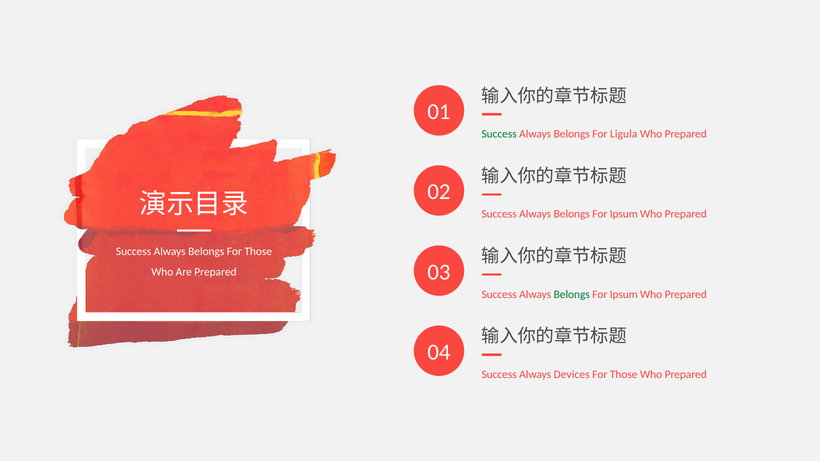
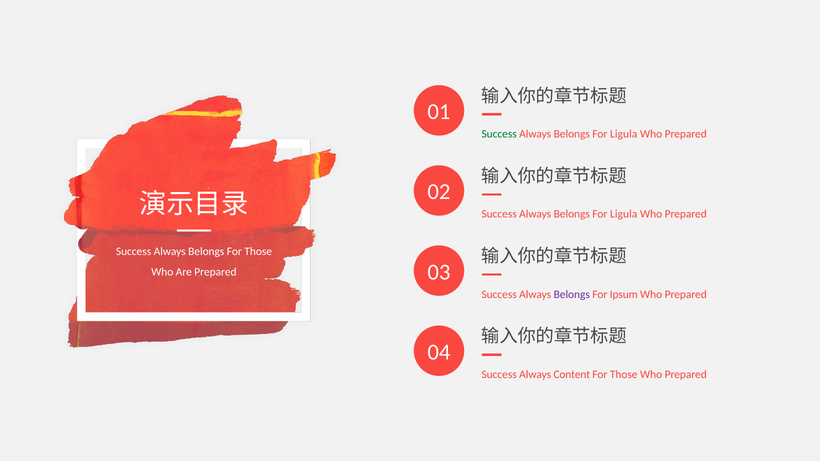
Ipsum: Ipsum -> Ligula (624, 214)
Belongs colour: green -> purple (572, 294)
Devices: Devices -> Content (572, 375)
